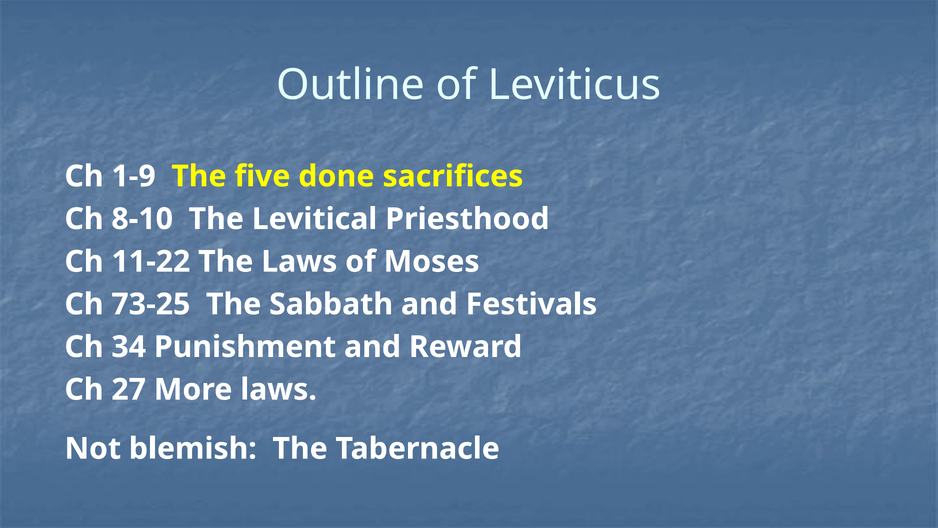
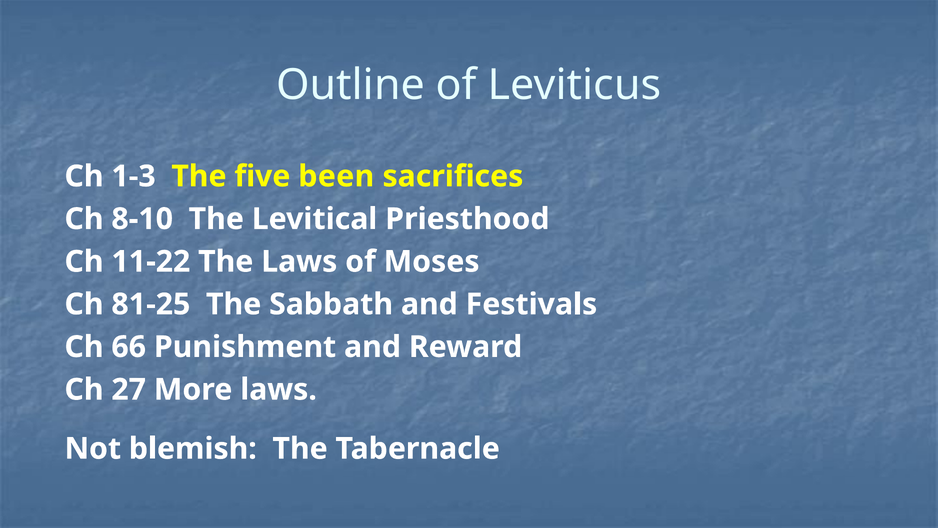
1-9: 1-9 -> 1-3 (134, 176)
done: done -> been (336, 176)
73-25: 73-25 -> 81-25 (151, 304)
34: 34 -> 66 (129, 347)
